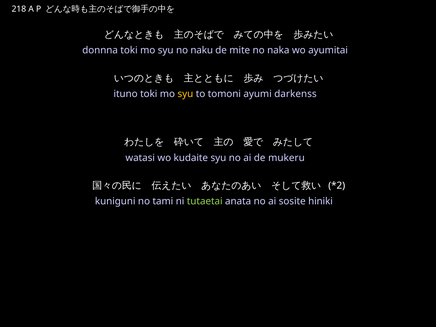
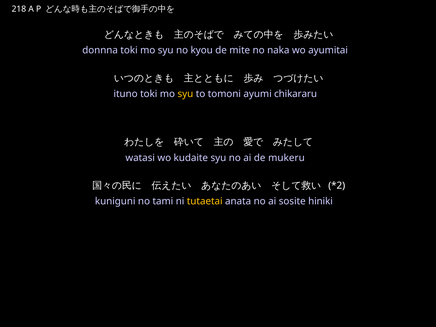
naku: naku -> kyou (202, 50)
darkenss: darkenss -> chikararu (296, 94)
tutaetai colour: light green -> yellow (205, 201)
